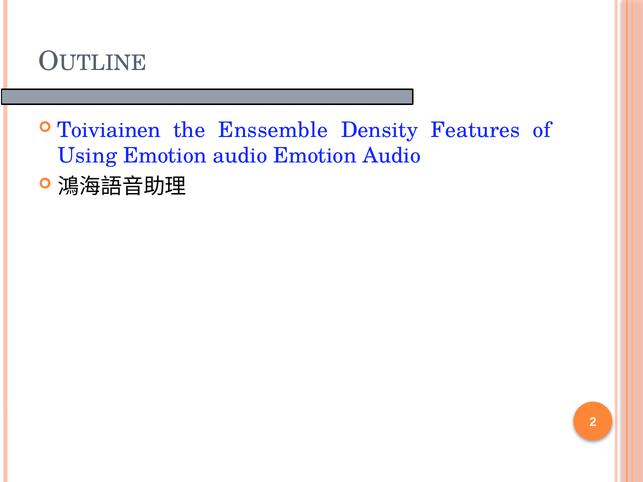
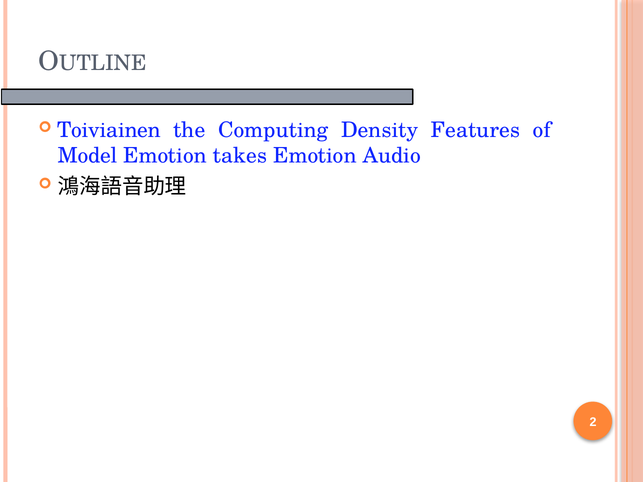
Enssemble: Enssemble -> Computing (273, 130)
Using: Using -> Model (88, 156)
audio: audio -> takes (240, 156)
